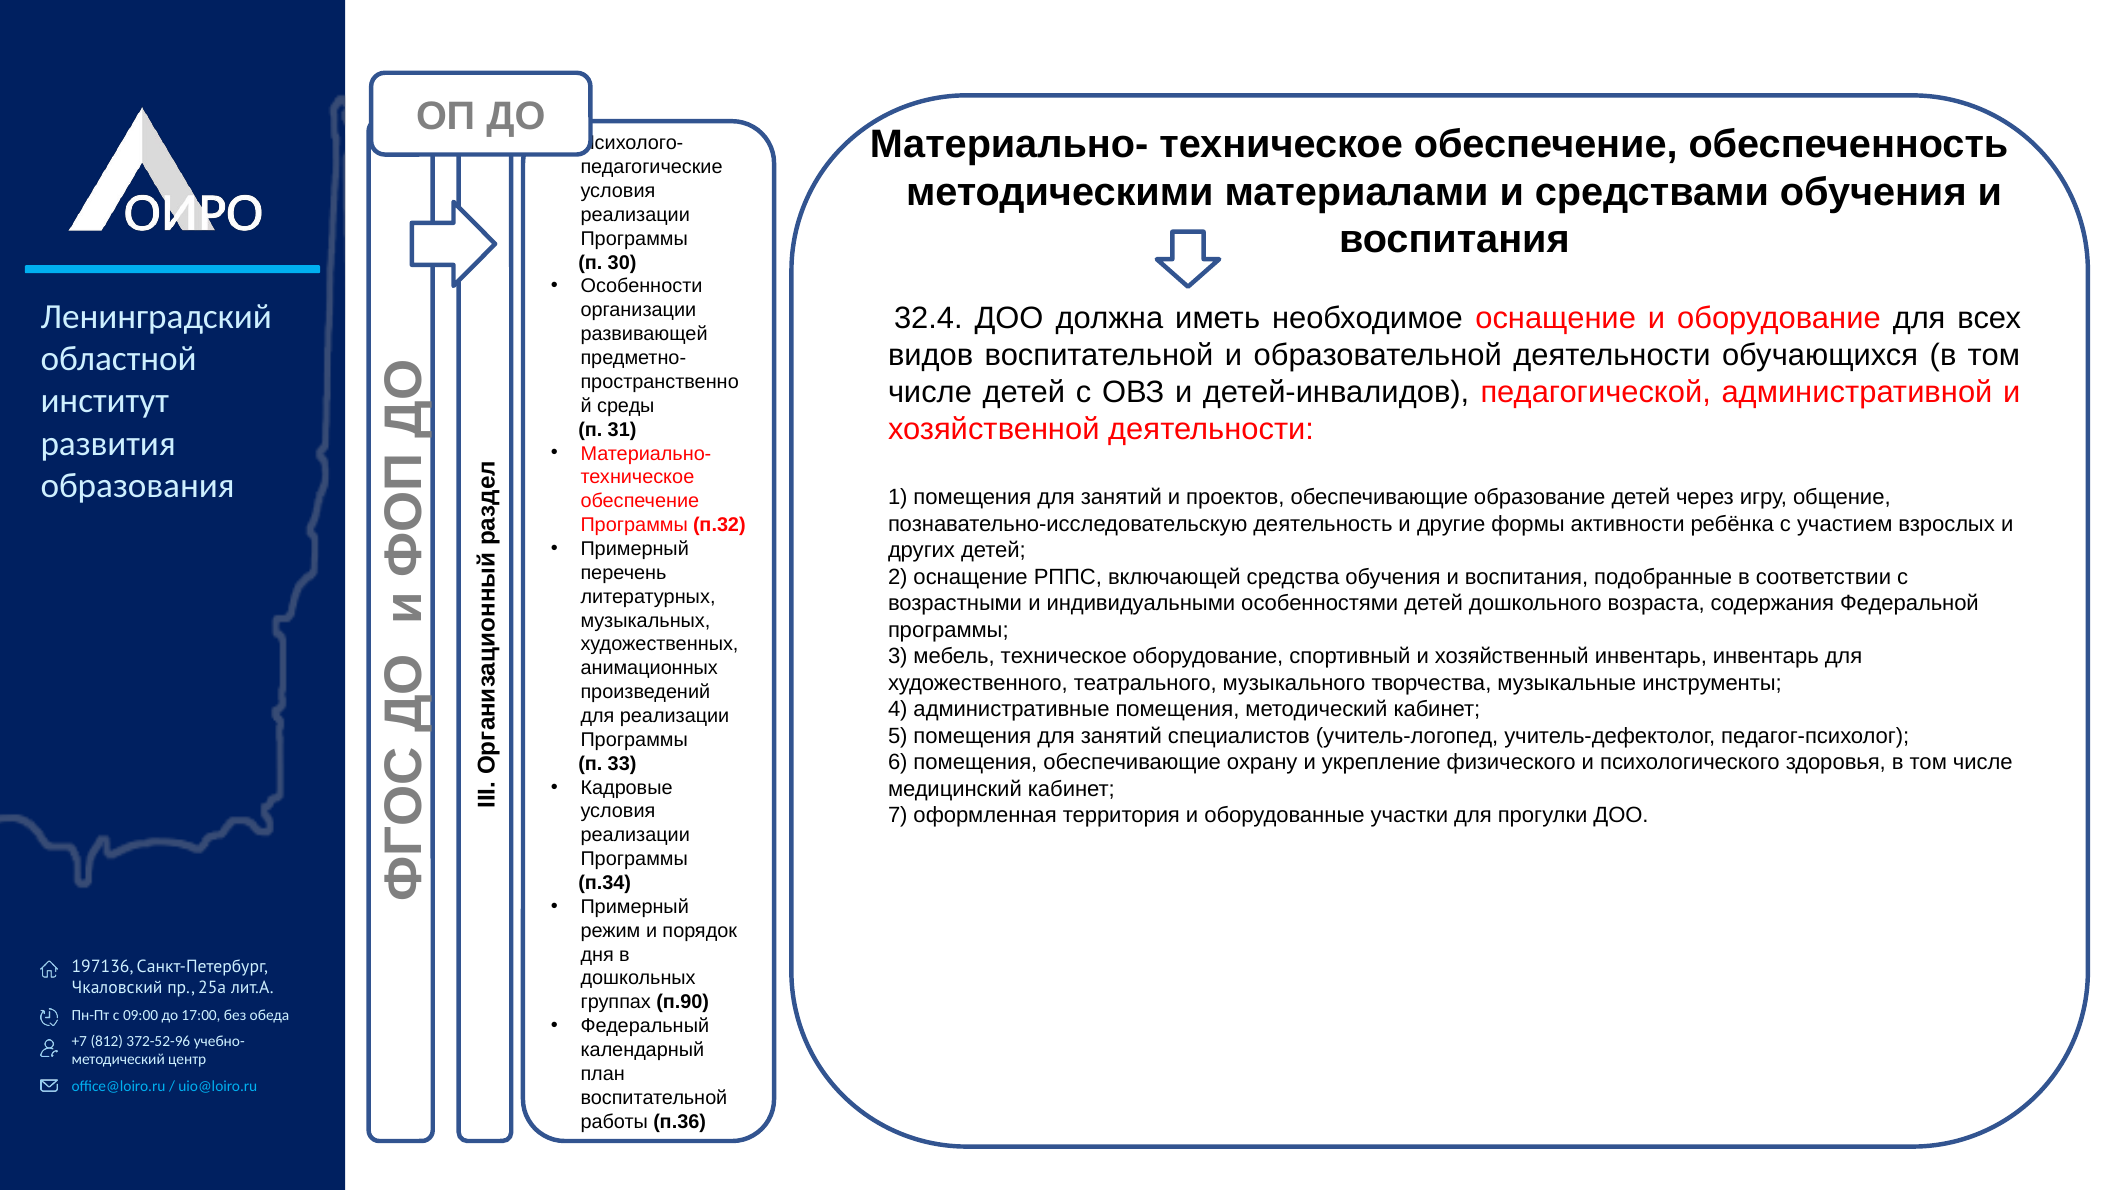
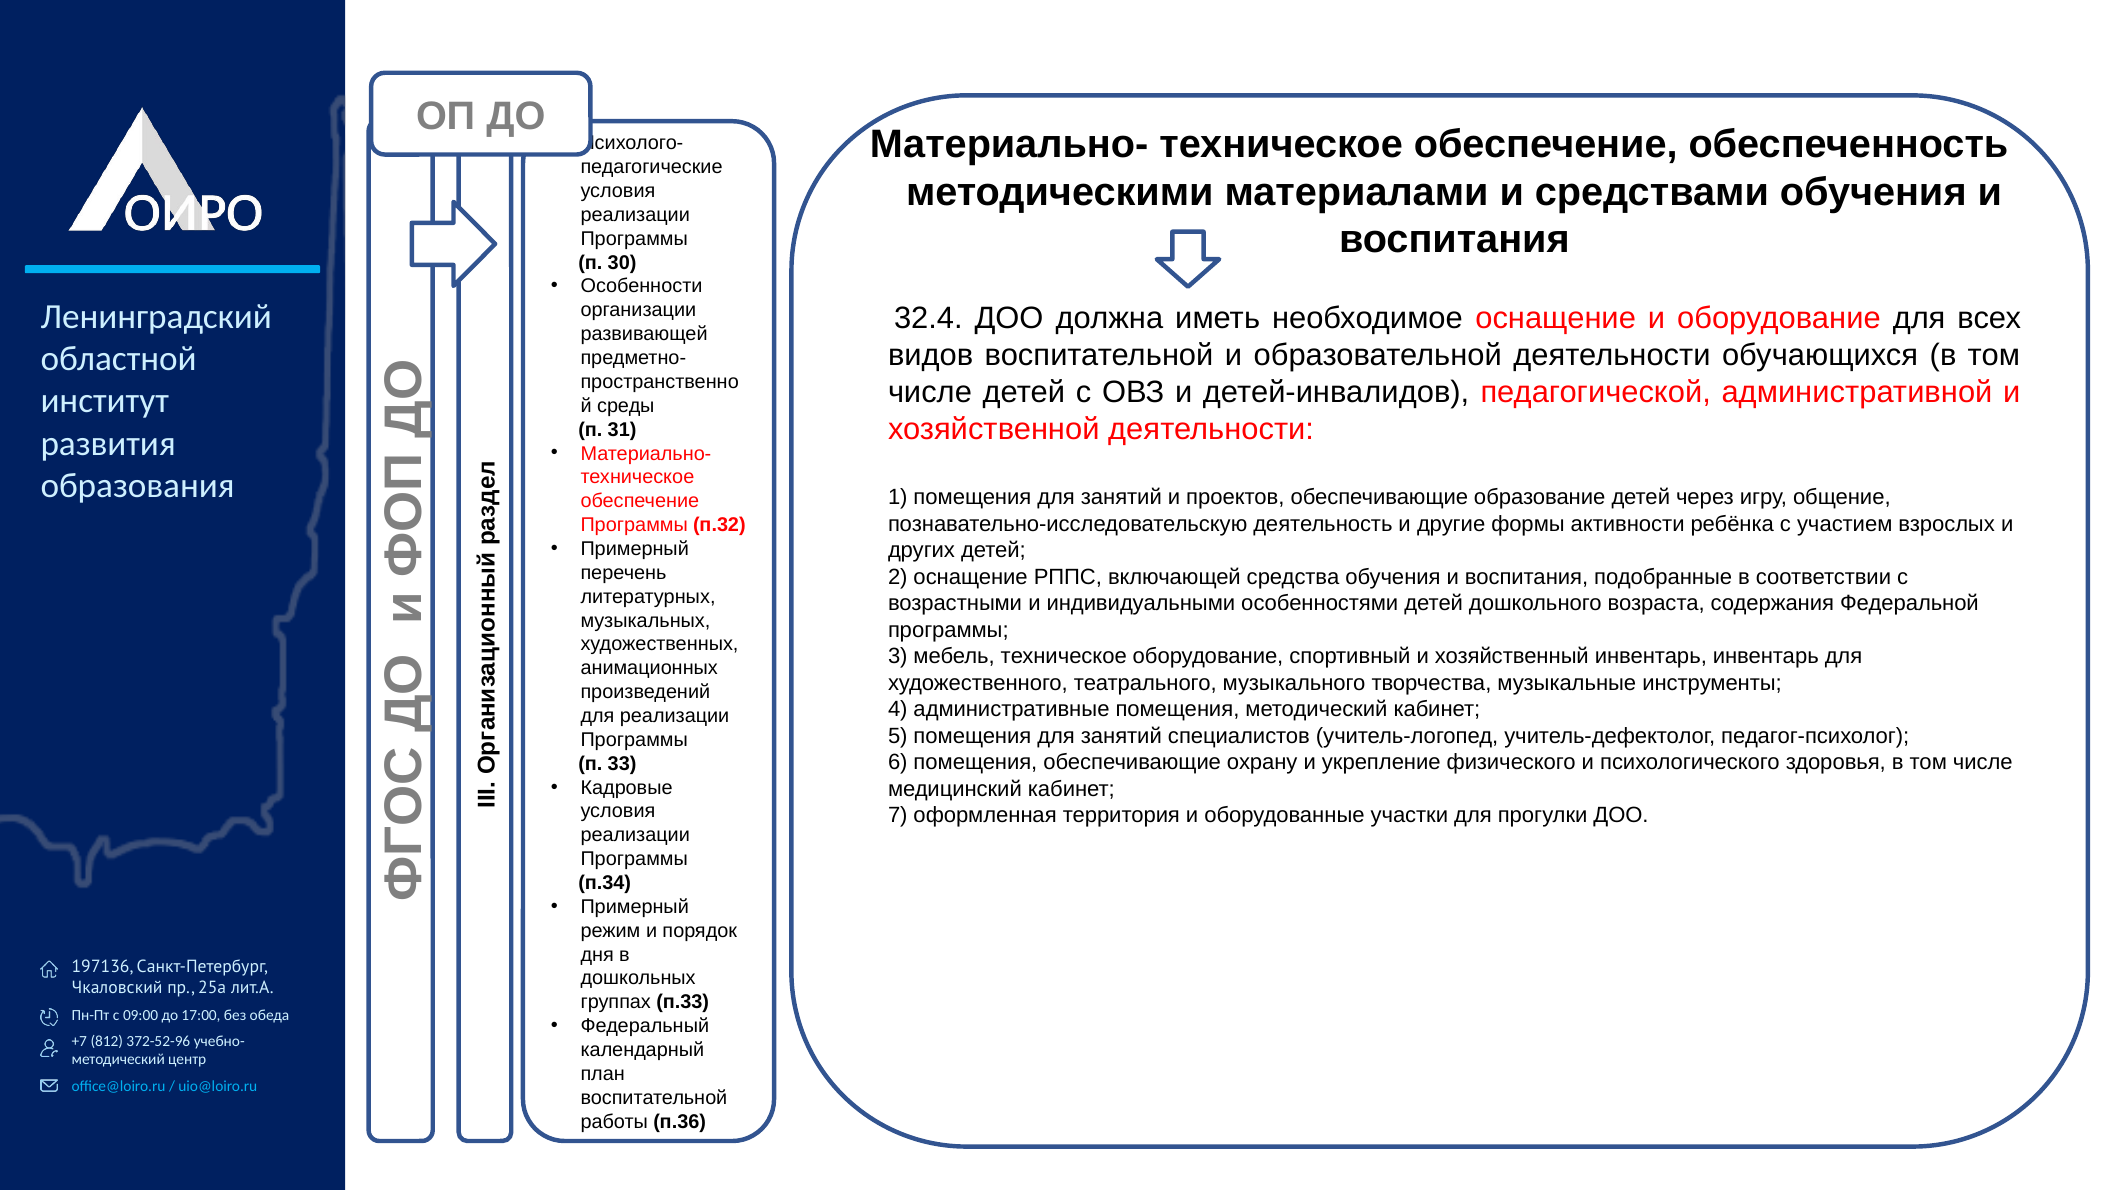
п.90: п.90 -> п.33 (683, 1002)
